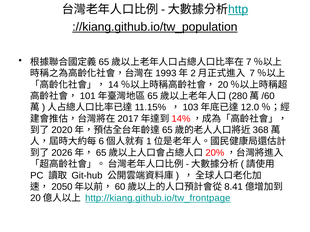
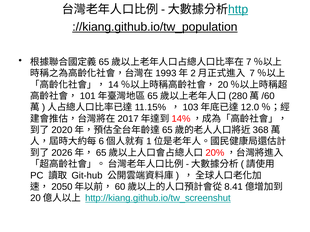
http://kiang.github.io/tw_frontpage: http://kiang.github.io/tw_frontpage -> http://kiang.github.io/tw_screenshut (158, 198)
